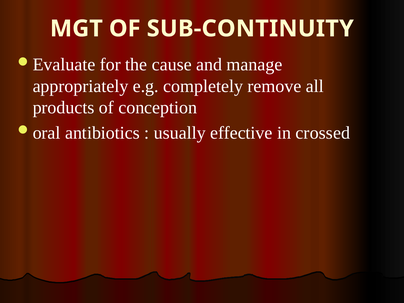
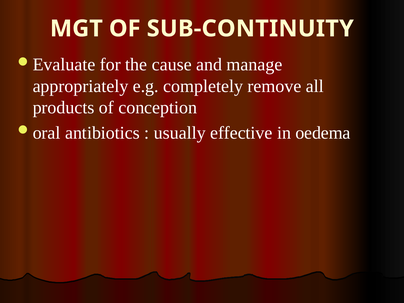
crossed: crossed -> oedema (323, 133)
